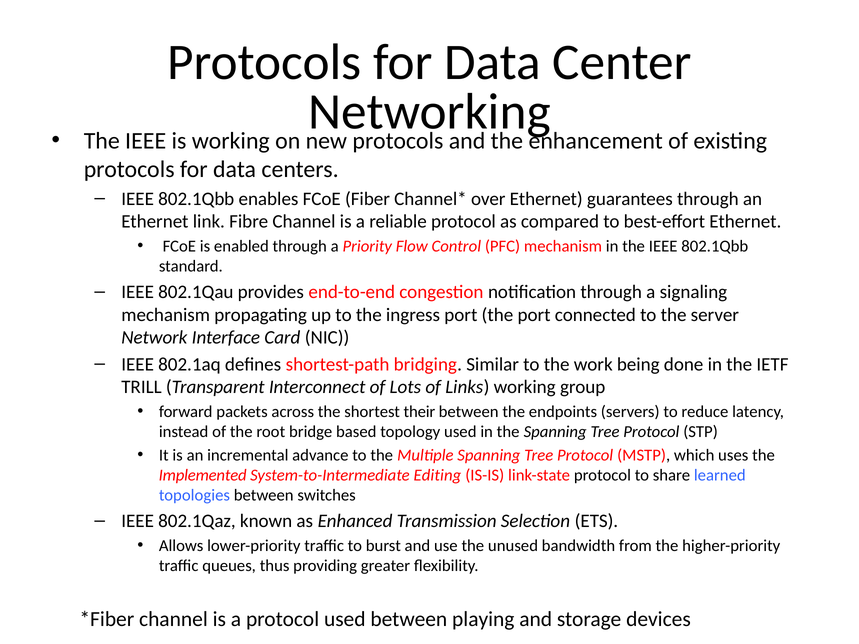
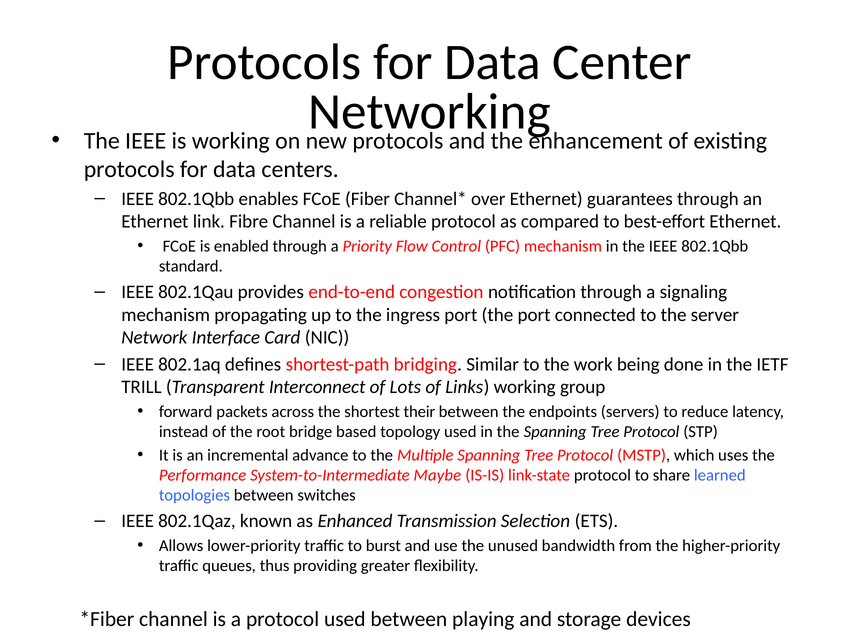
Implemented: Implemented -> Performance (203, 476)
Editing: Editing -> Maybe (437, 476)
